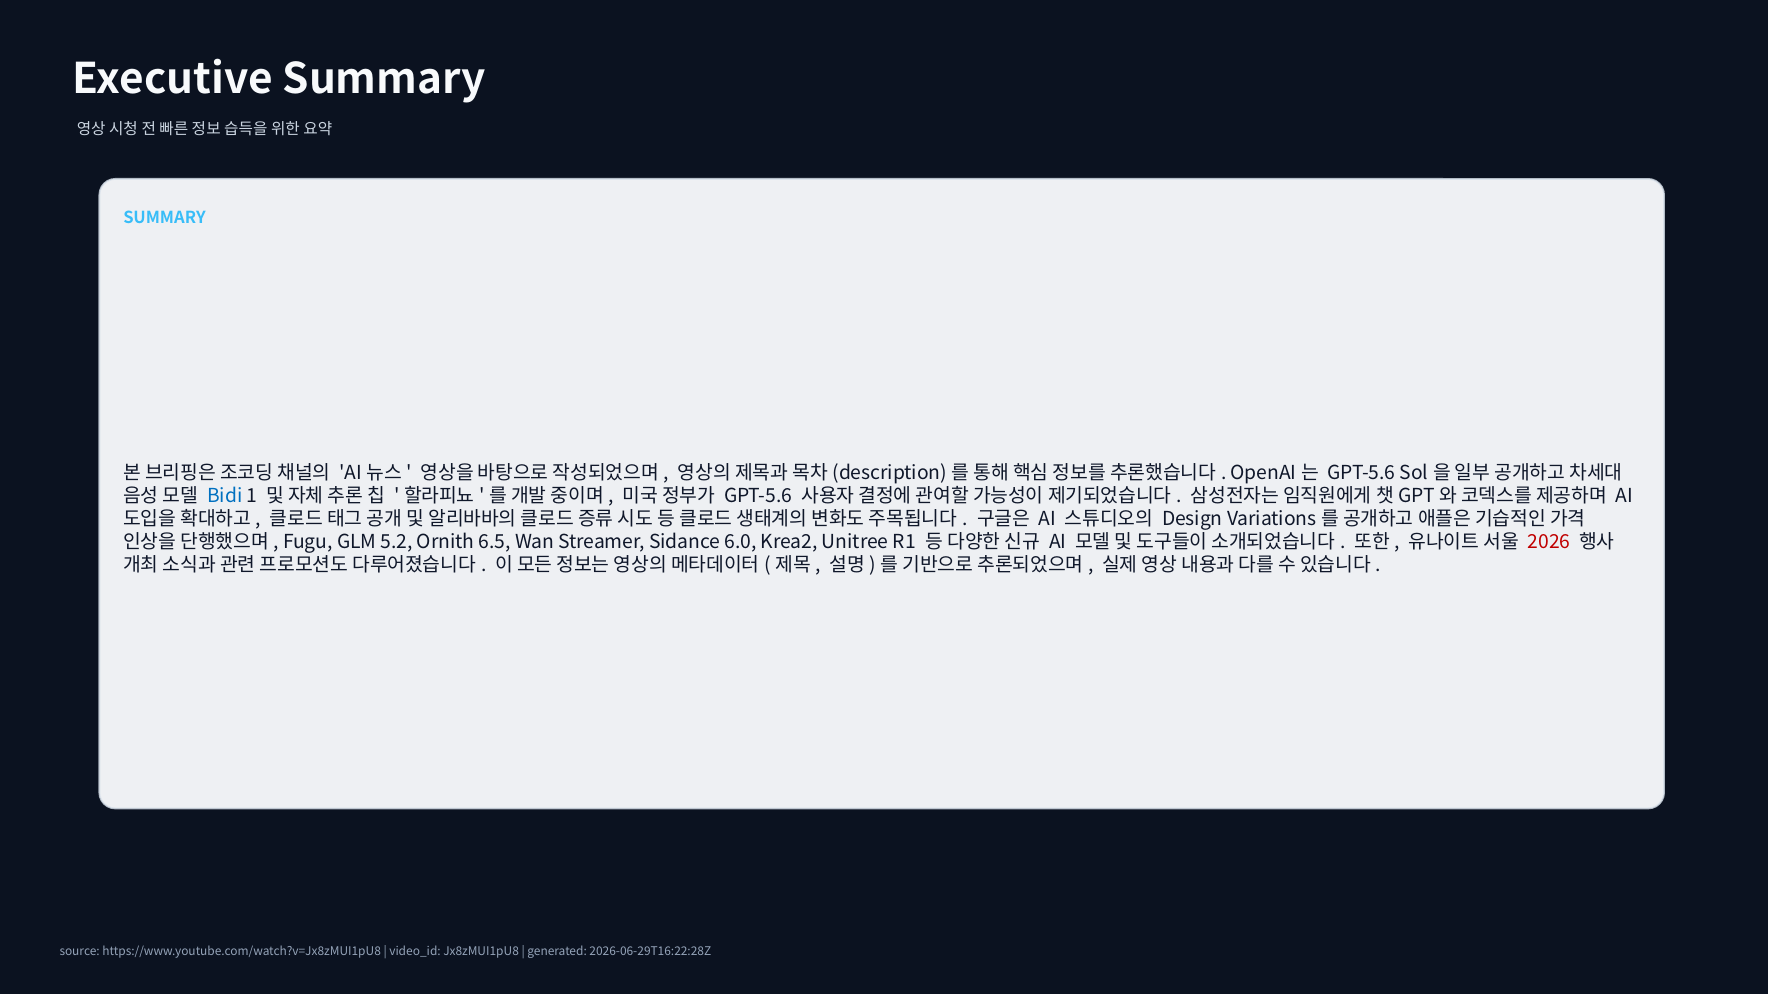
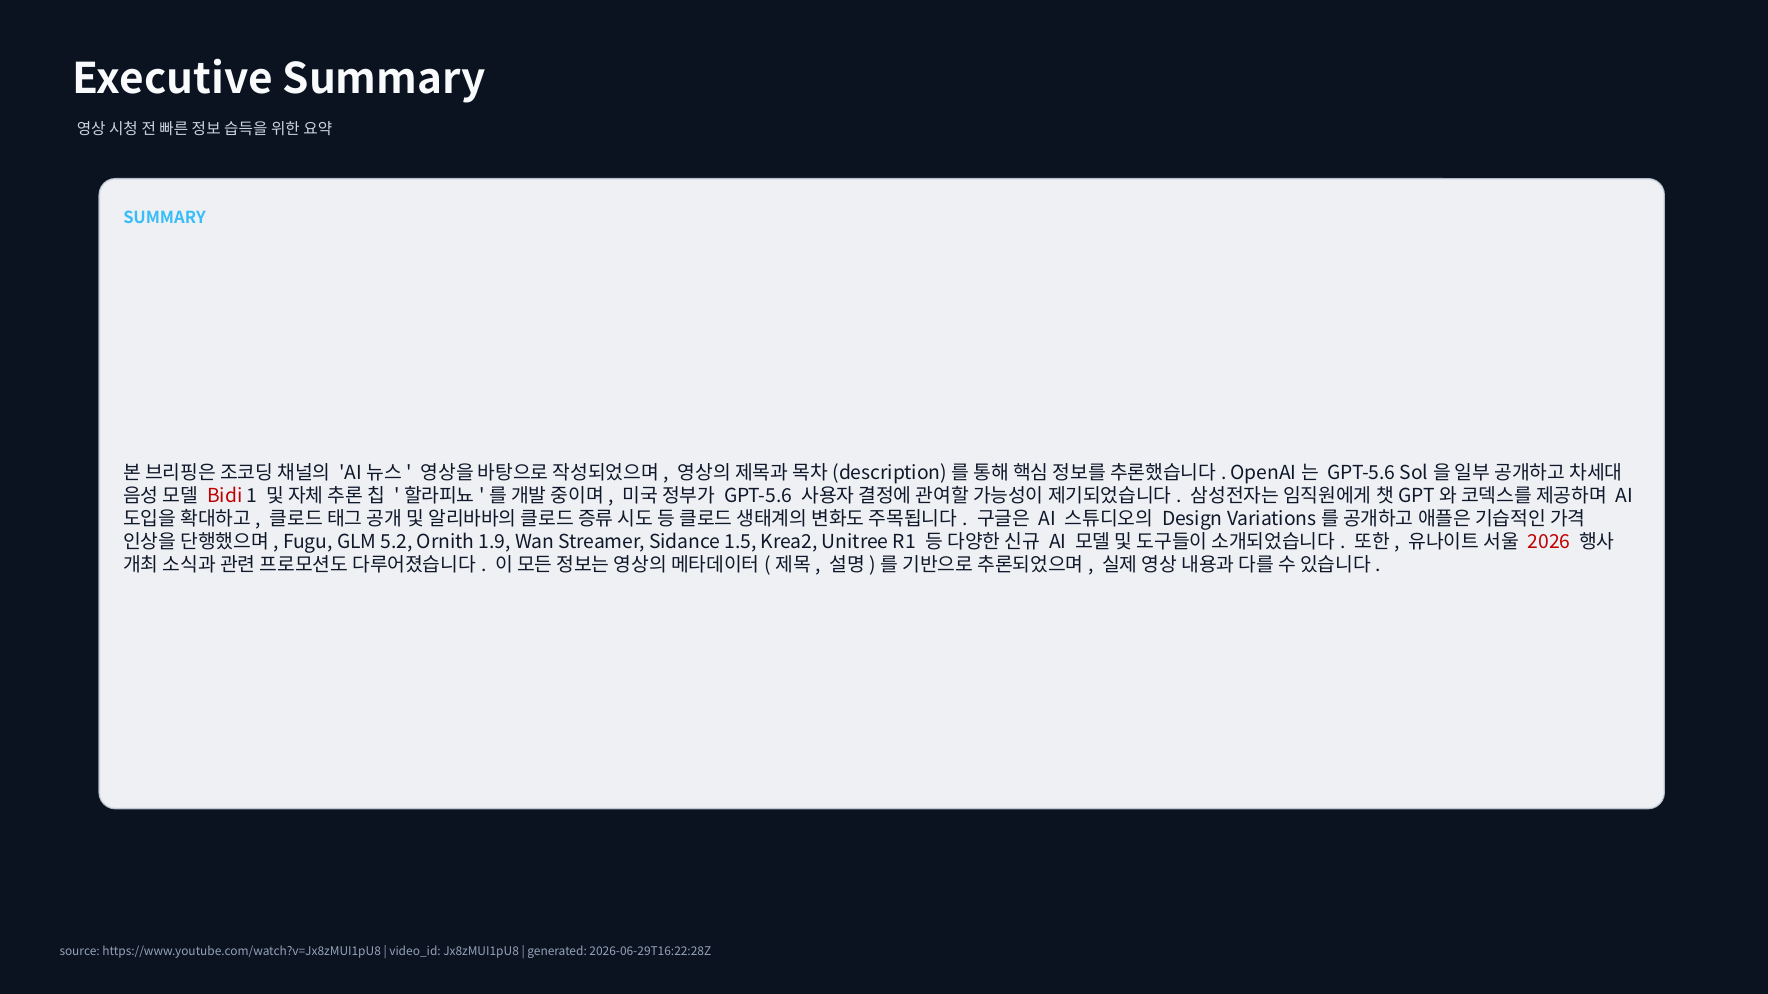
Bidi colour: blue -> red (225, 496)
6.5: 6.5 -> 1.9 (495, 542)
6.0: 6.0 -> 1.5 (741, 542)
